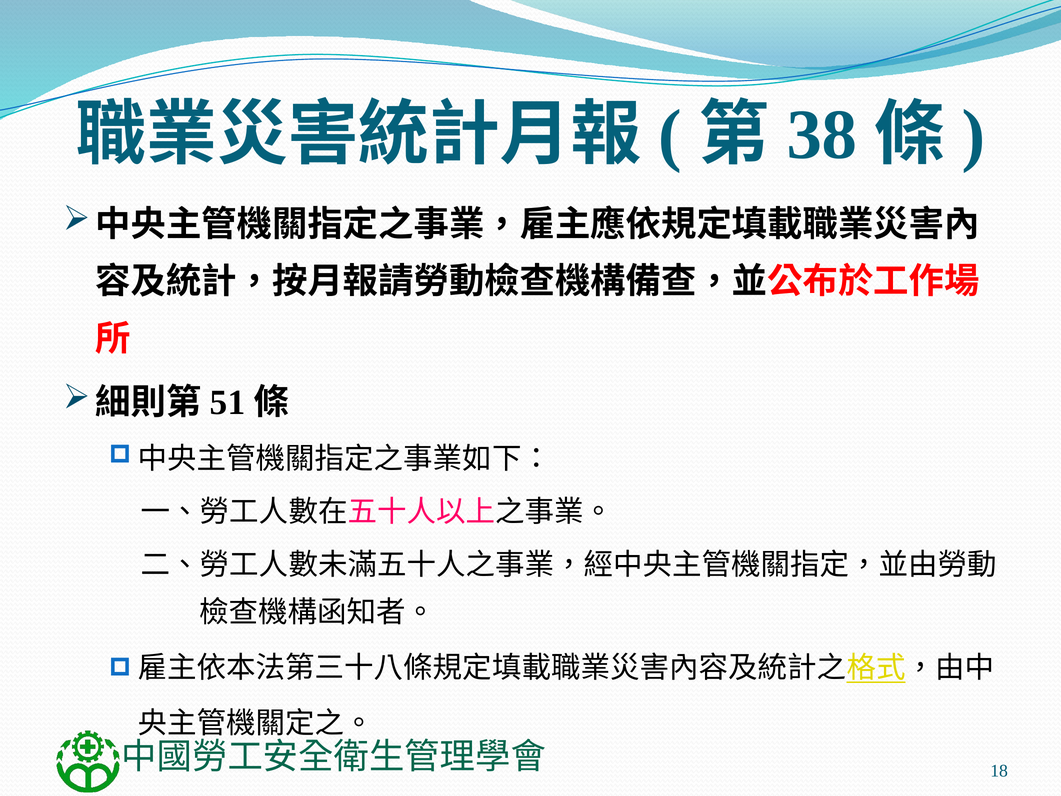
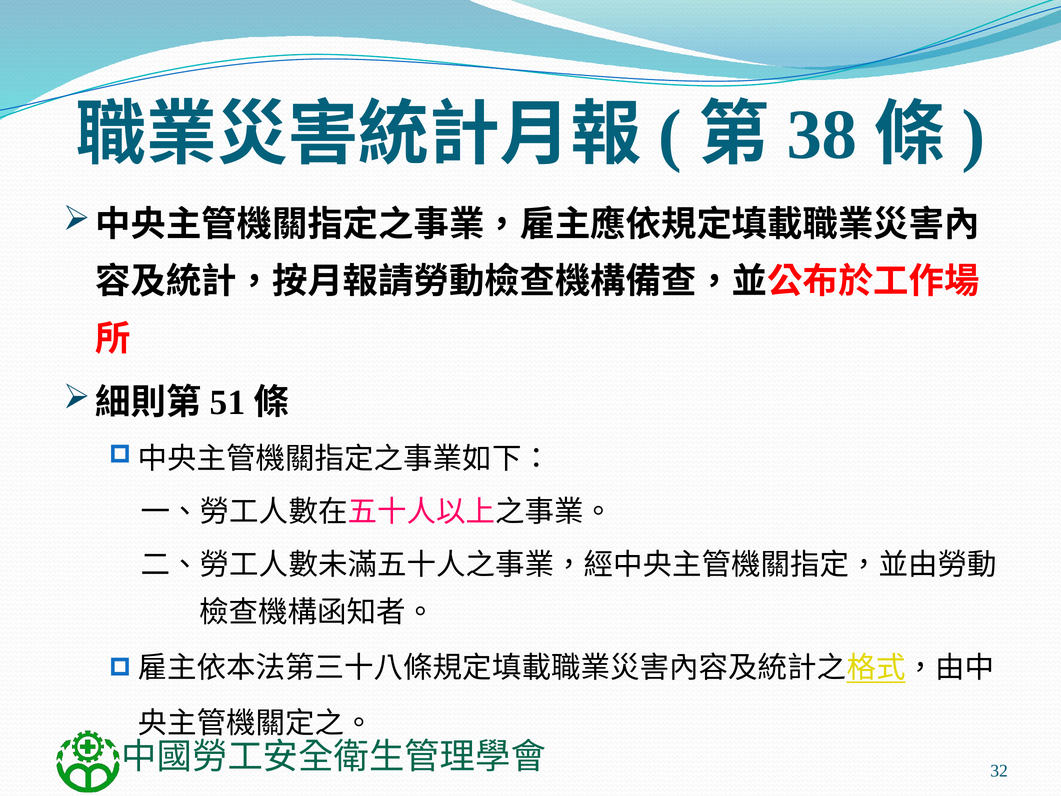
18: 18 -> 32 (999, 770)
